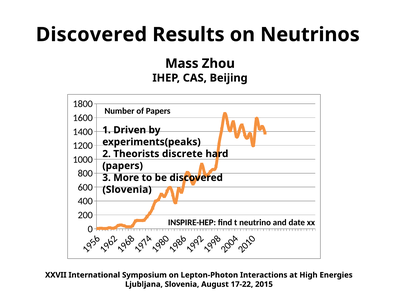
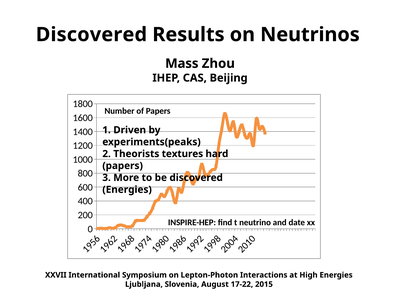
discrete: discrete -> textures (182, 154)
Slovenia: Slovenia -> Energies (127, 189)
